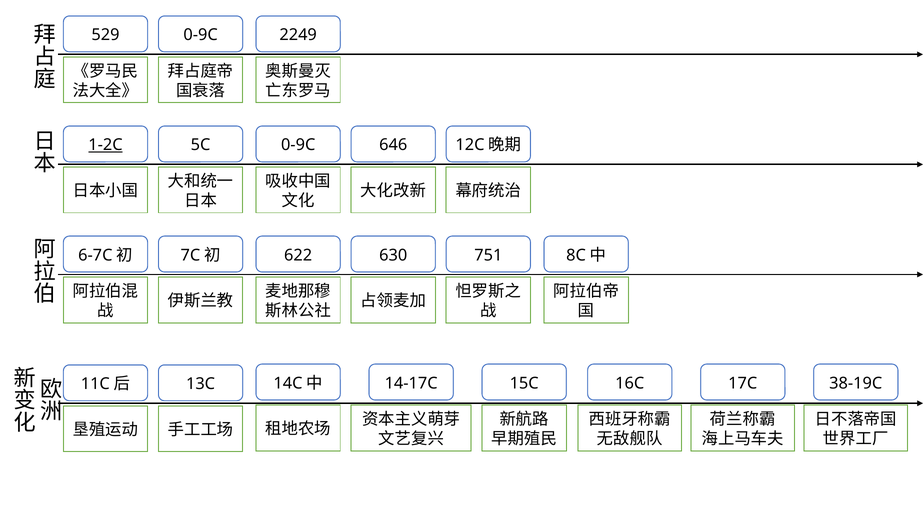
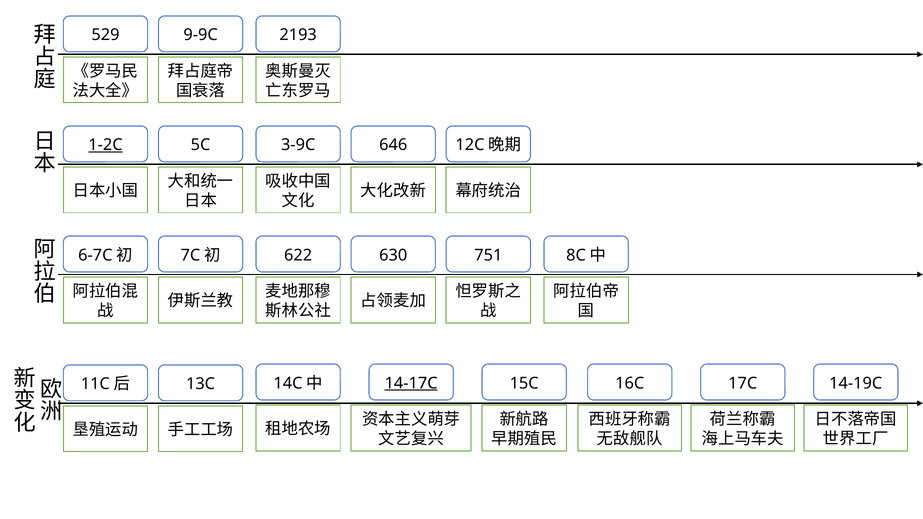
0-9C: 0-9C -> 9-9C (201, 35)
2249: 2249 -> 2193 (298, 35)
0-9C: 0-9C -> 3-9C (298, 145)
14-17C underline: none -> present (411, 383)
38-19C: 38-19C -> 14-19C (856, 383)
